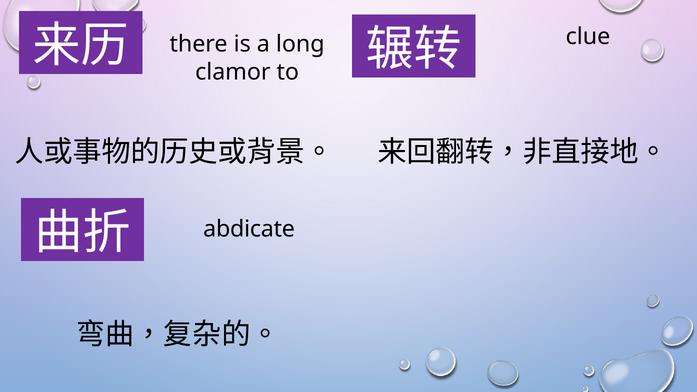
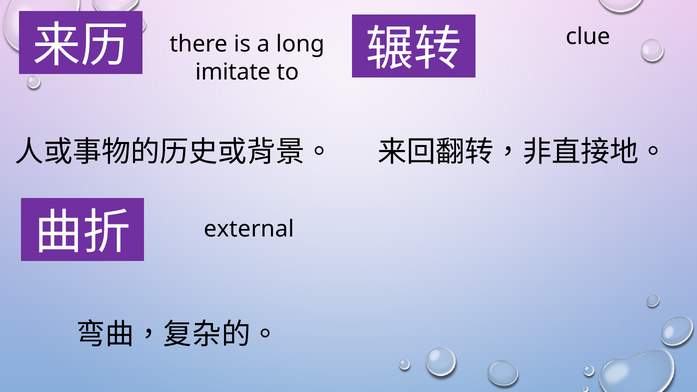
clamor: clamor -> imitate (233, 72)
abdicate: abdicate -> external (249, 229)
